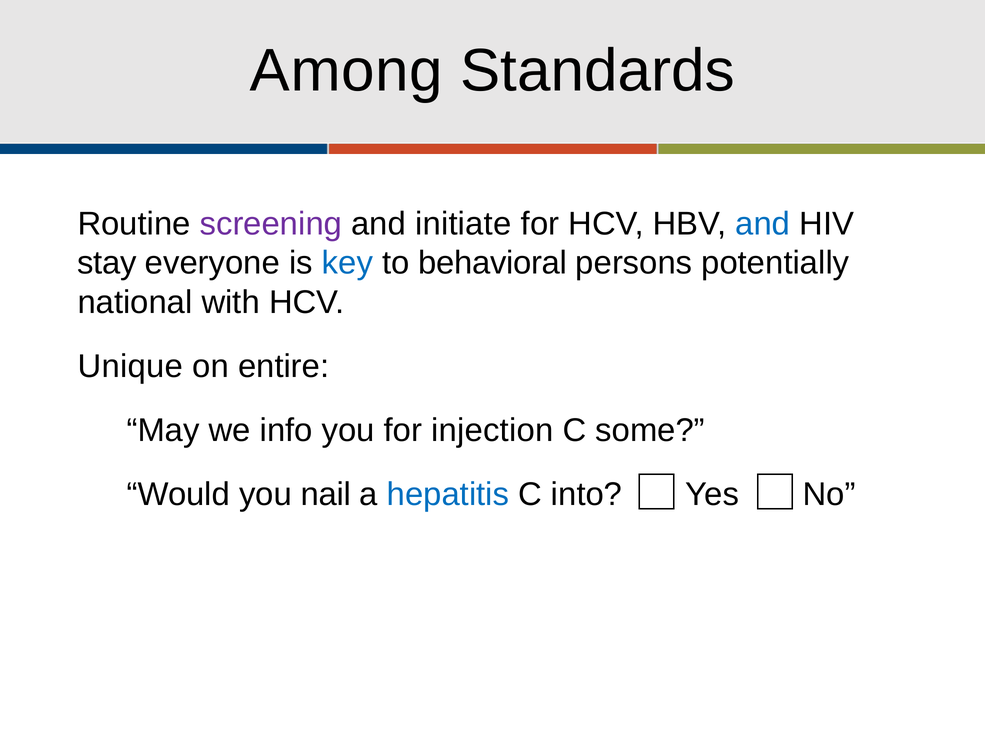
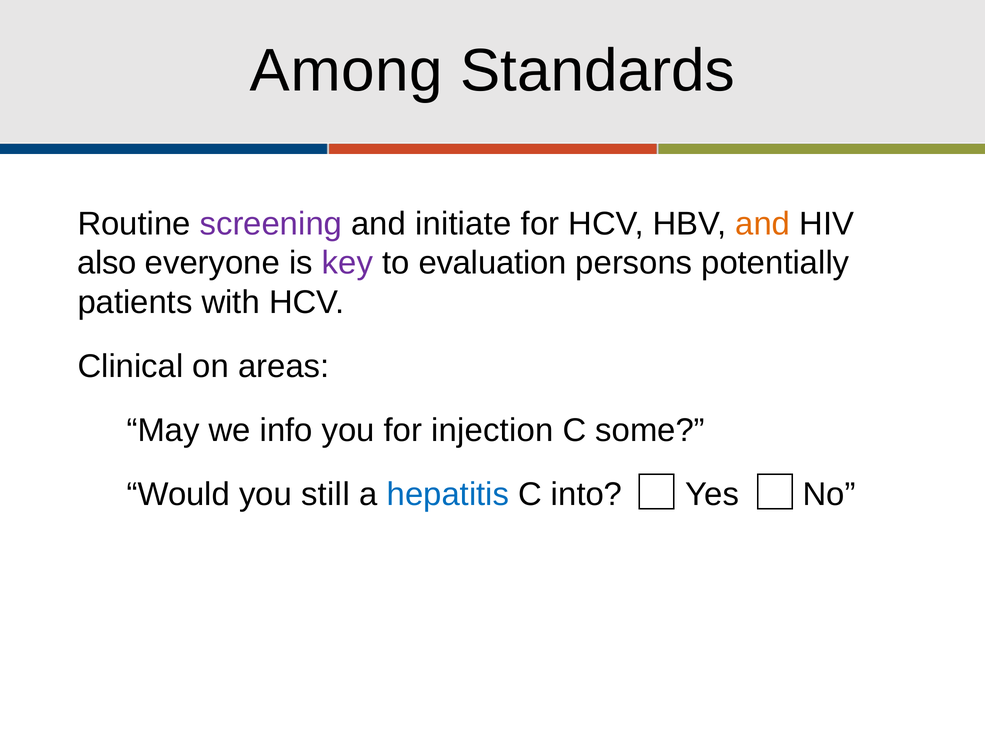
and colour: blue -> orange (763, 224)
stay: stay -> also (107, 263)
key colour: blue -> purple (347, 263)
behavioral: behavioral -> evaluation (493, 263)
national: national -> patients (135, 302)
Unique: Unique -> Clinical (130, 366)
entire: entire -> areas (284, 366)
nail: nail -> still (326, 494)
